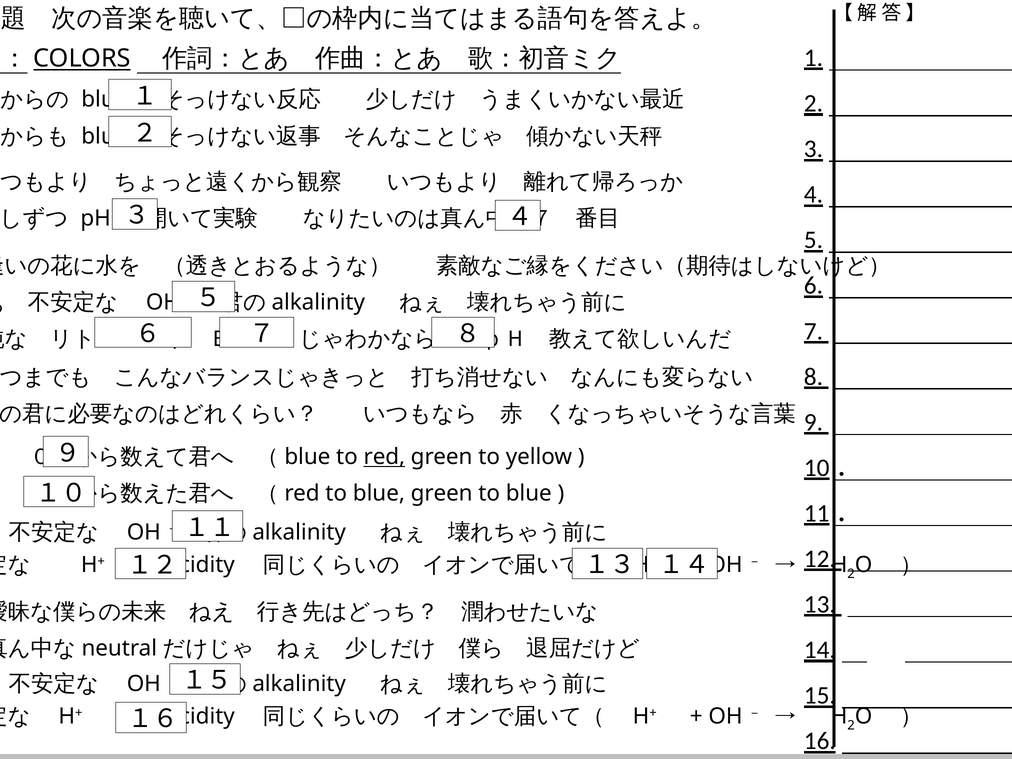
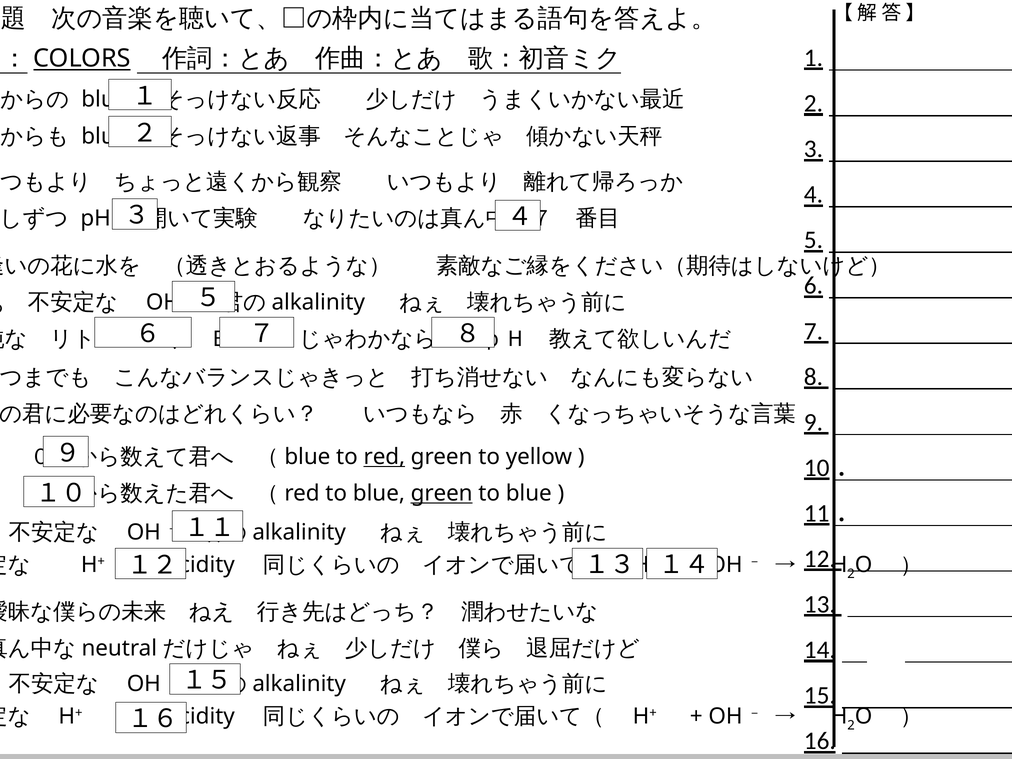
green underline: none -> present (442, 493)
